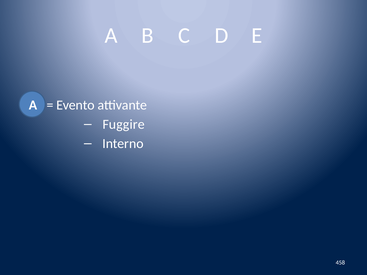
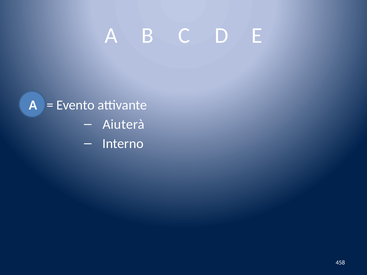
Fuggire: Fuggire -> Aiuterà (124, 124)
